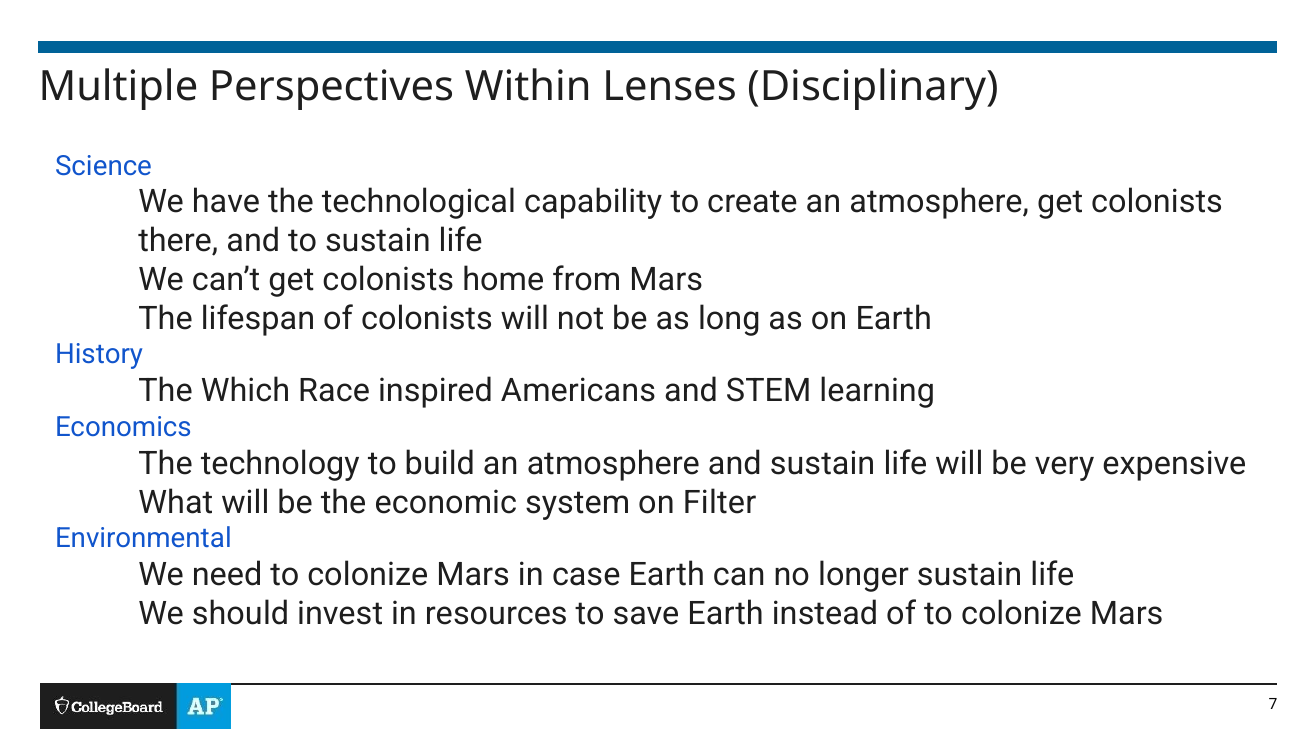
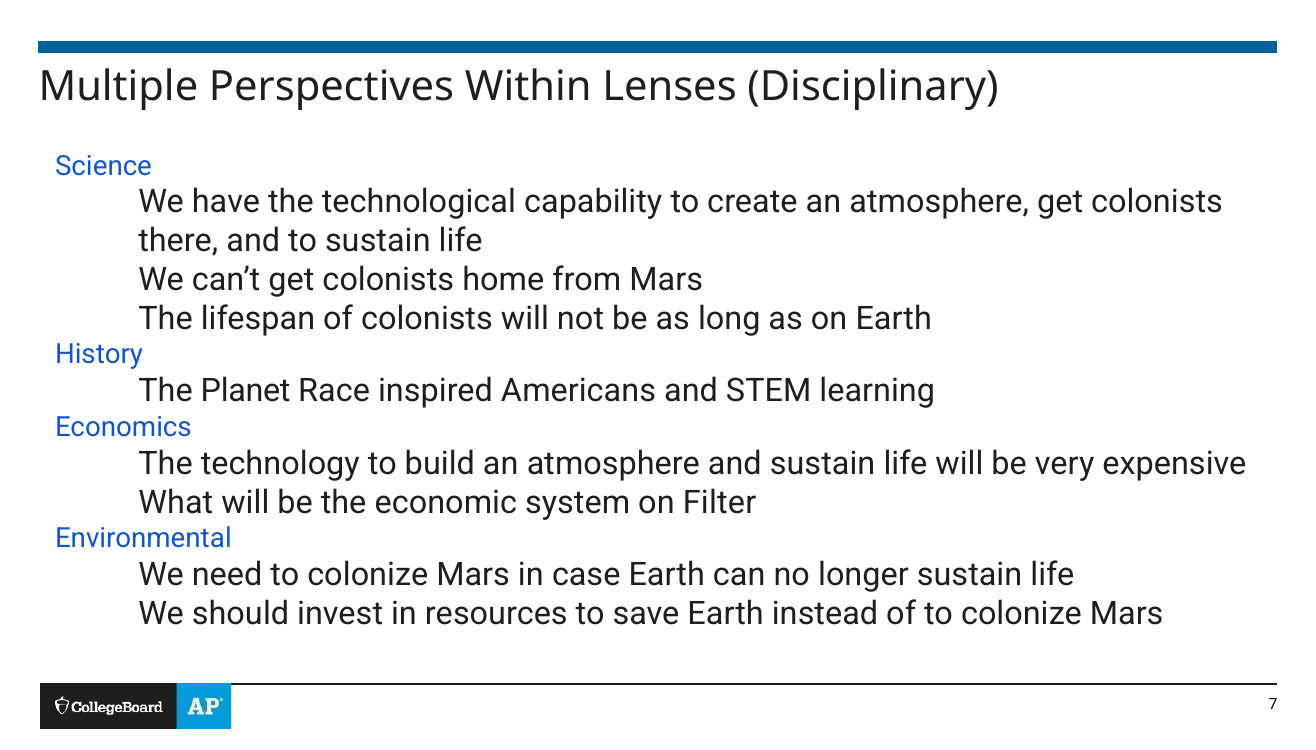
Which: Which -> Planet (246, 391)
